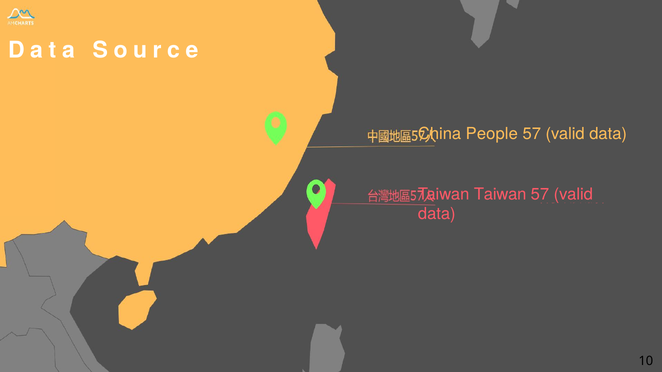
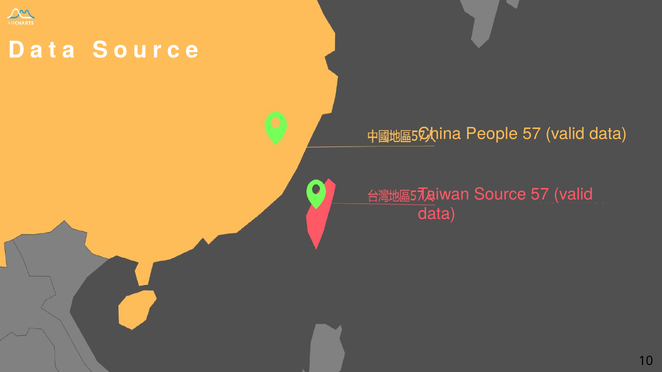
Taiwan Taiwan: Taiwan -> Source (500, 194)
